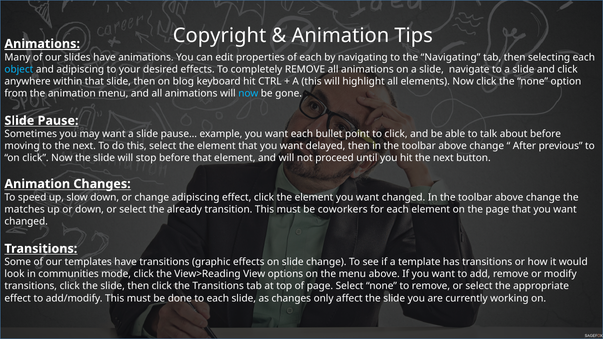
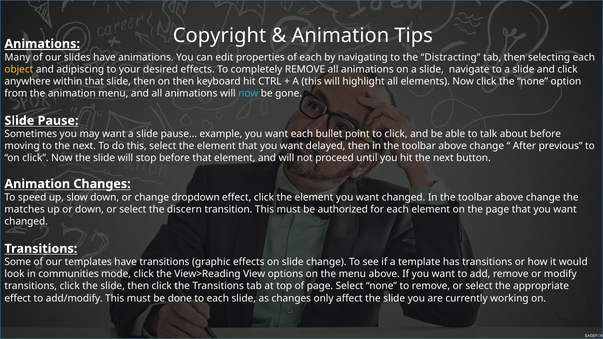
the Navigating: Navigating -> Distracting (451, 57)
object colour: light blue -> yellow (19, 69)
on blog: blog -> then (183, 81)
change adipiscing: adipiscing -> dropdown (196, 197)
already: already -> discern (184, 209)
coworkers: coworkers -> authorized (343, 209)
